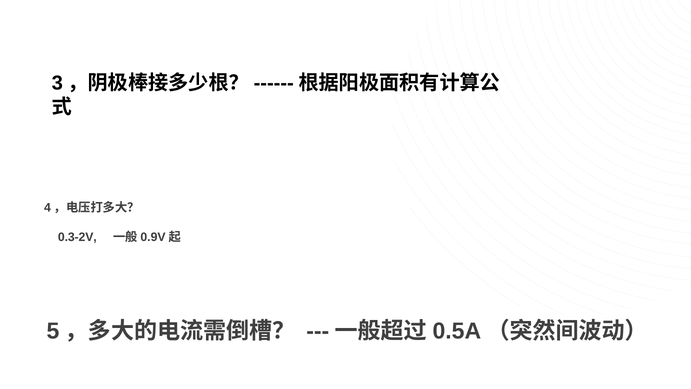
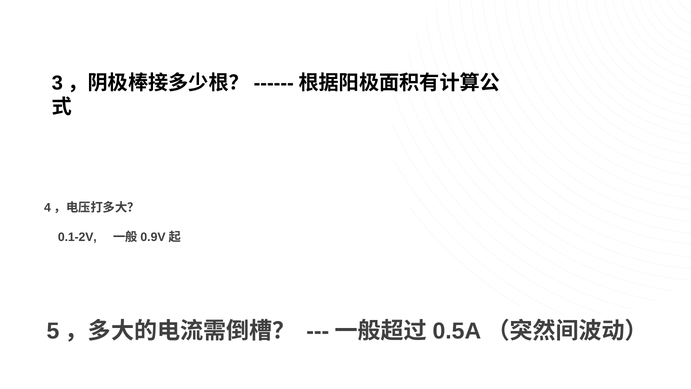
0.3-2V: 0.3-2V -> 0.1-2V (77, 237)
